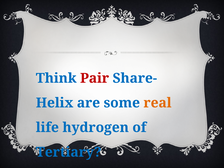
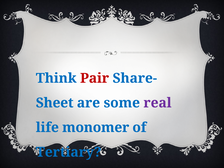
Helix: Helix -> Sheet (55, 103)
real colour: orange -> purple (158, 103)
hydrogen: hydrogen -> monomer (96, 127)
